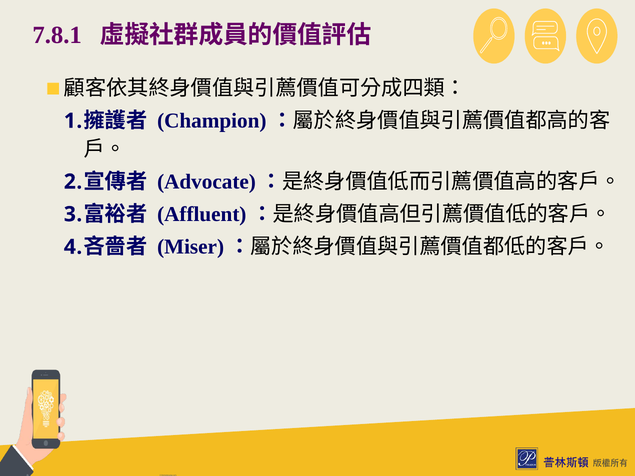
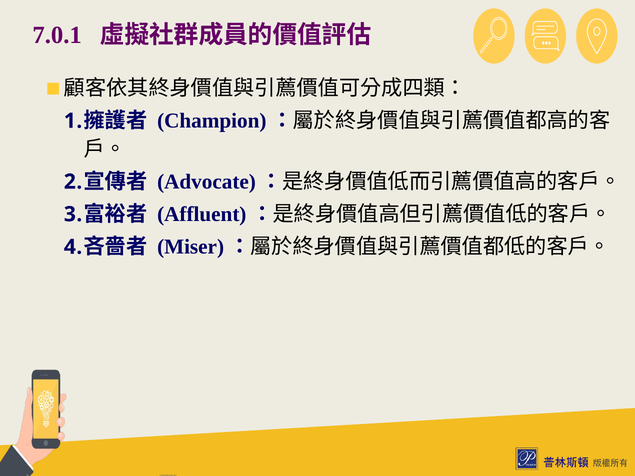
7.8.1: 7.8.1 -> 7.0.1 (57, 35)
